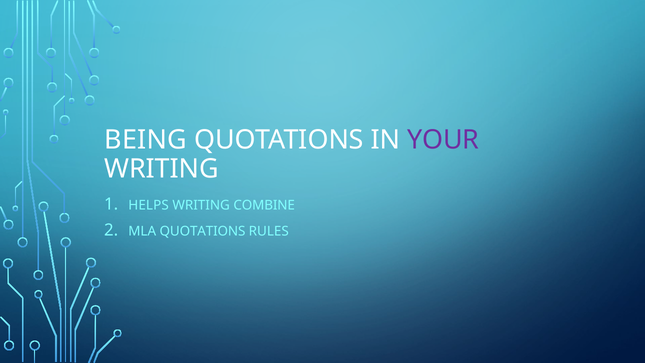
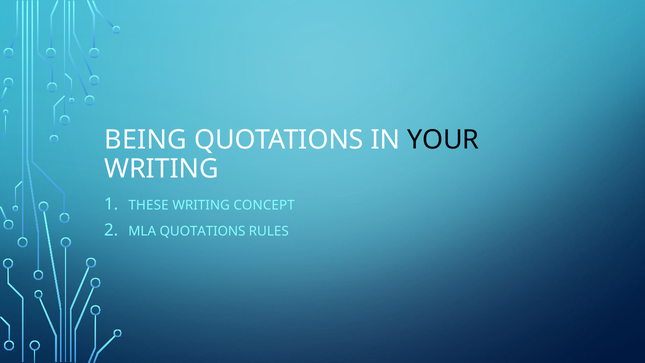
YOUR colour: purple -> black (443, 140)
HELPS: HELPS -> THESE (149, 205)
COMBINE: COMBINE -> CONCEPT (264, 205)
